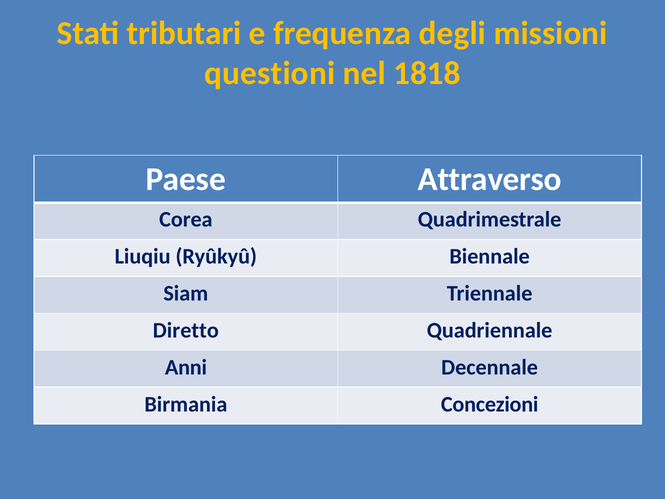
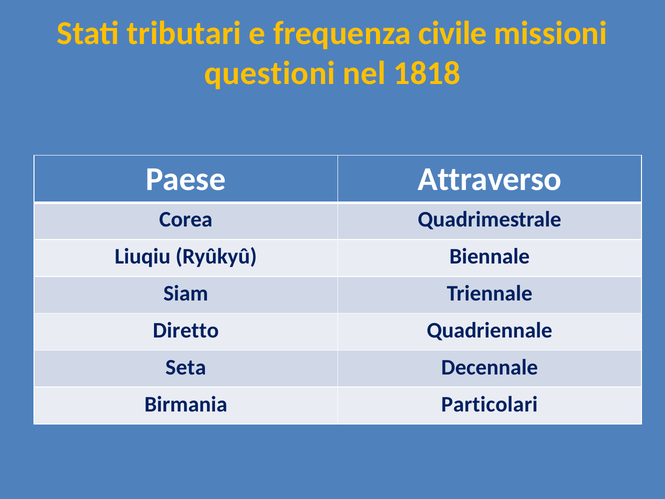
degli: degli -> civile (453, 33)
Anni: Anni -> Seta (186, 367)
Concezioni: Concezioni -> Particolari (489, 404)
